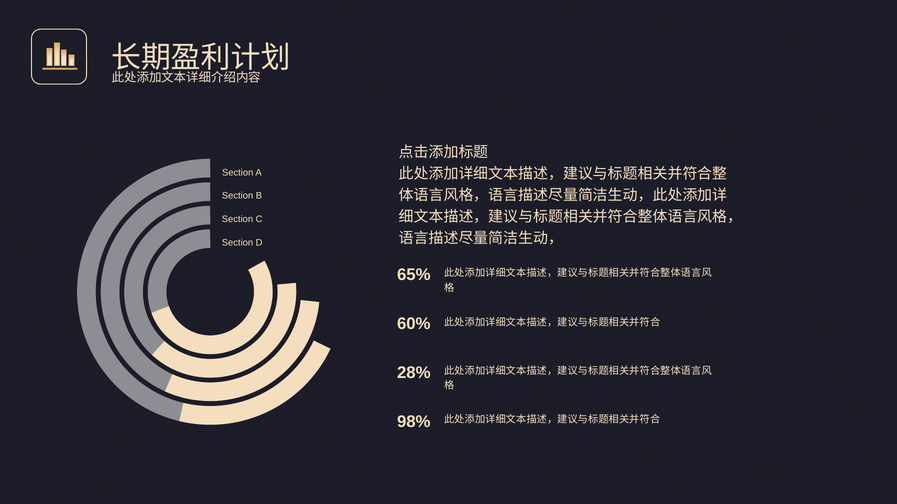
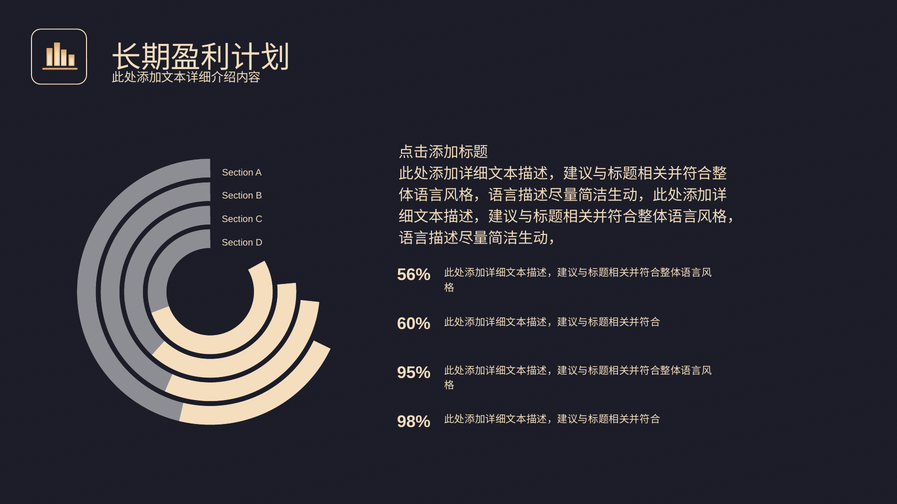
65%: 65% -> 56% (414, 275)
28%: 28% -> 95% (414, 373)
